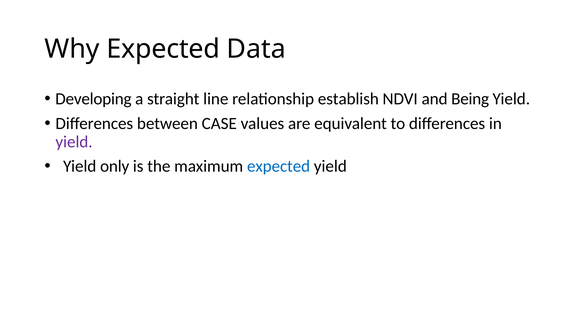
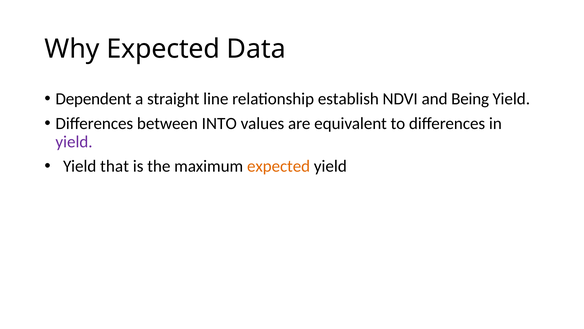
Developing: Developing -> Dependent (93, 99)
CASE: CASE -> INTO (219, 123)
only: only -> that (115, 166)
expected colour: blue -> orange (279, 166)
